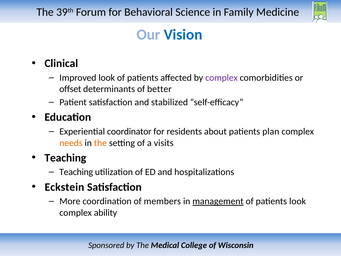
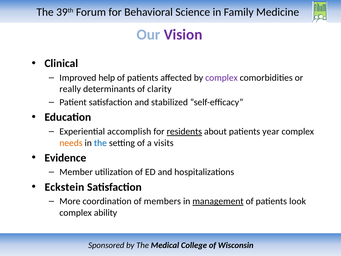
Vision colour: blue -> purple (183, 35)
Improved look: look -> help (107, 78)
offset: offset -> really (70, 89)
better: better -> clarity (159, 89)
coordinator: coordinator -> accomplish (129, 131)
residents underline: none -> present (184, 131)
plan: plan -> year (271, 131)
the colour: orange -> blue (100, 143)
Teaching: Teaching -> Evidence (65, 158)
Teaching: Teaching -> Member (76, 172)
